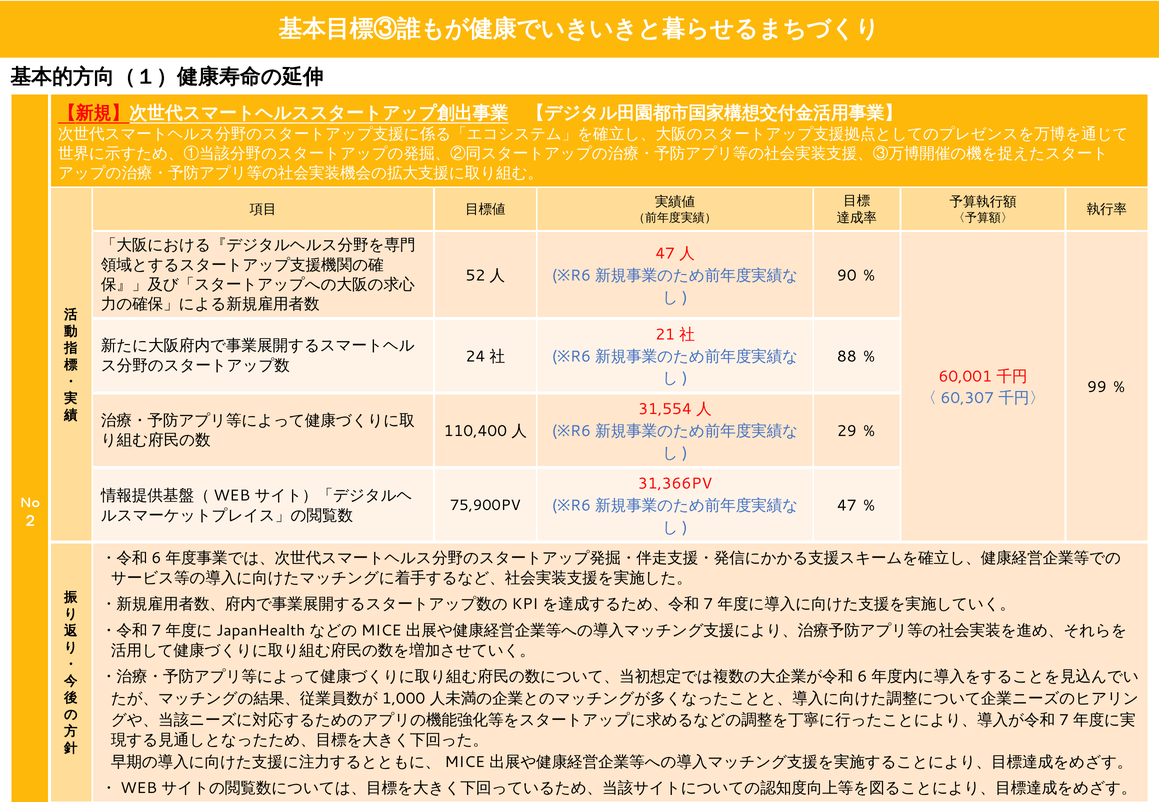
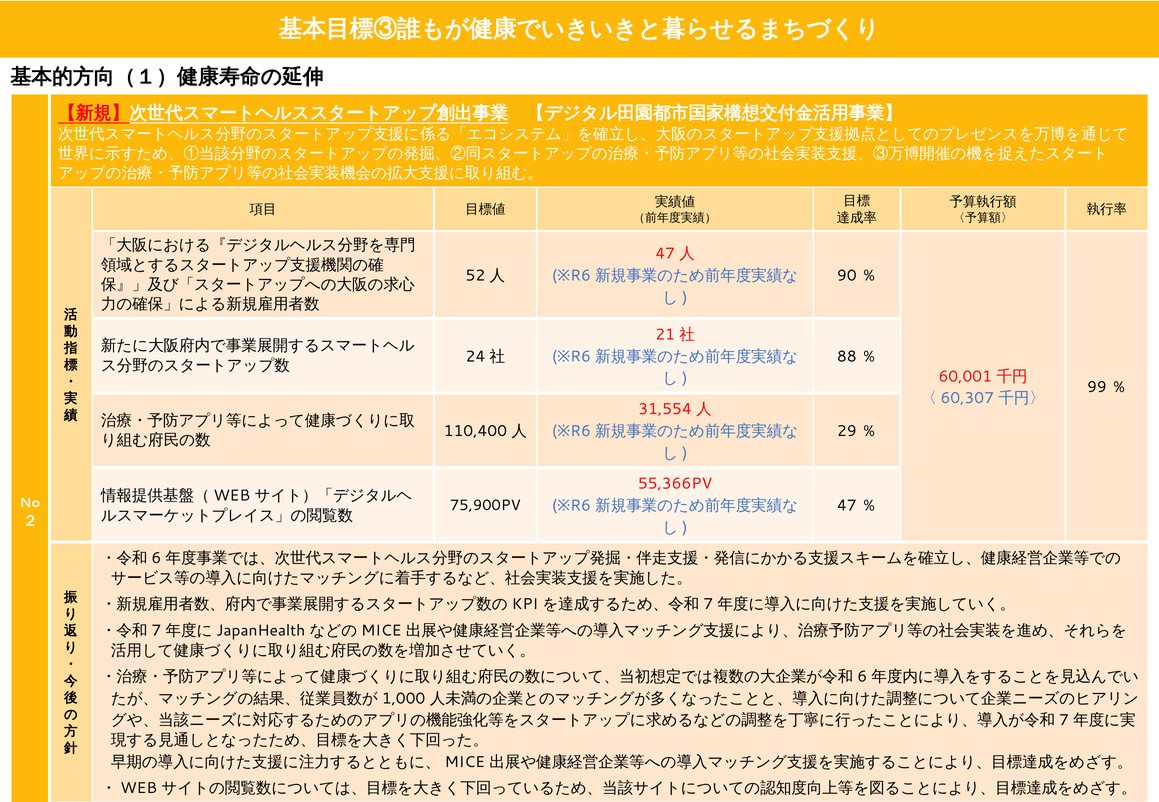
31,366PV: 31,366PV -> 55,366PV (675, 484)
